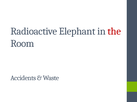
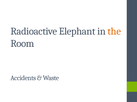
the colour: red -> orange (114, 31)
